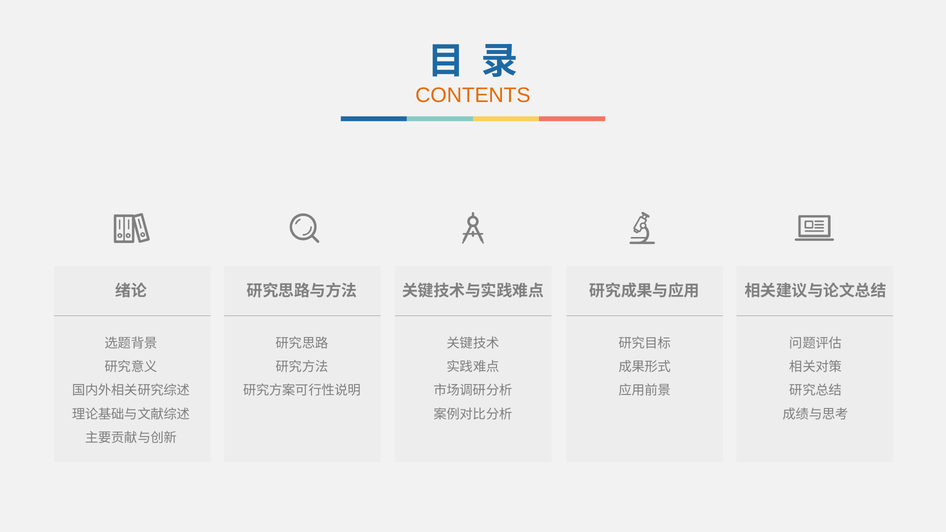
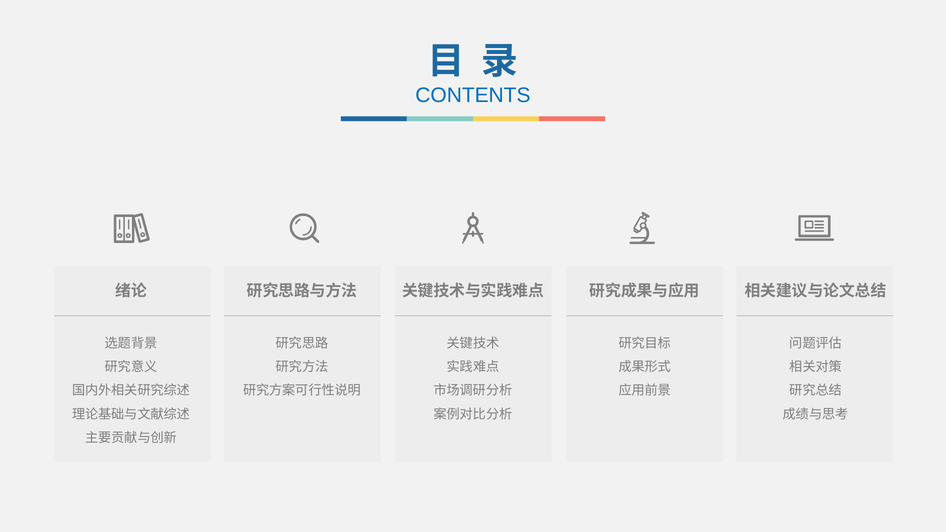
CONTENTS colour: orange -> blue (473, 95)
